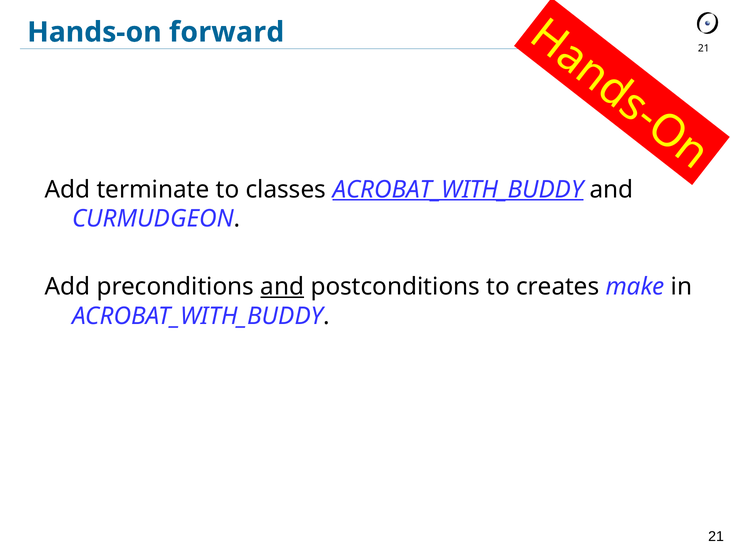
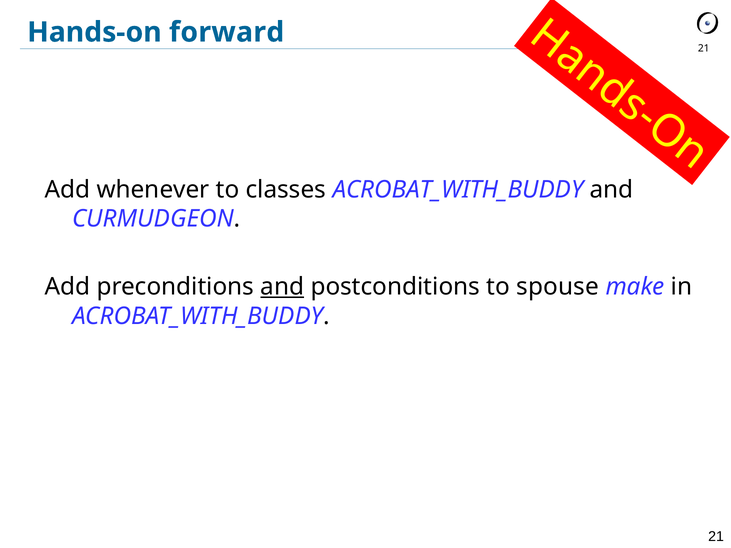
terminate: terminate -> whenever (153, 190)
ACROBAT_WITH_BUDDY underline: present -> none (458, 190)
creates: creates -> spouse (558, 287)
